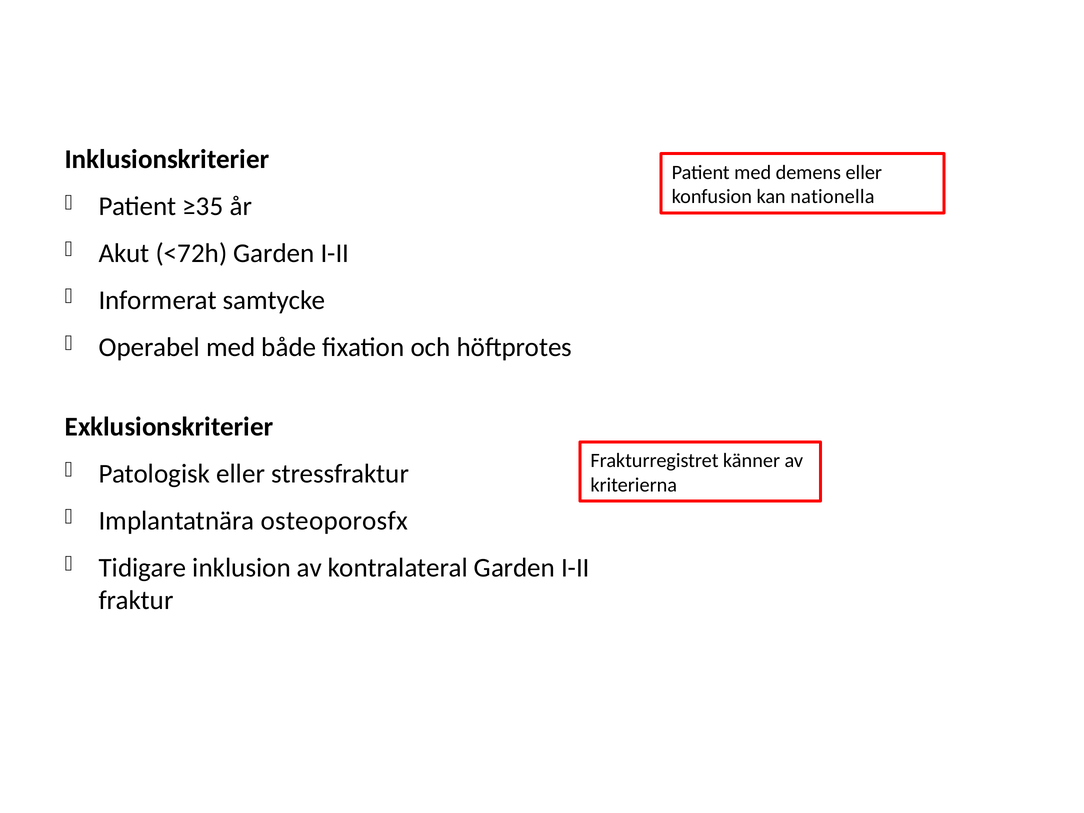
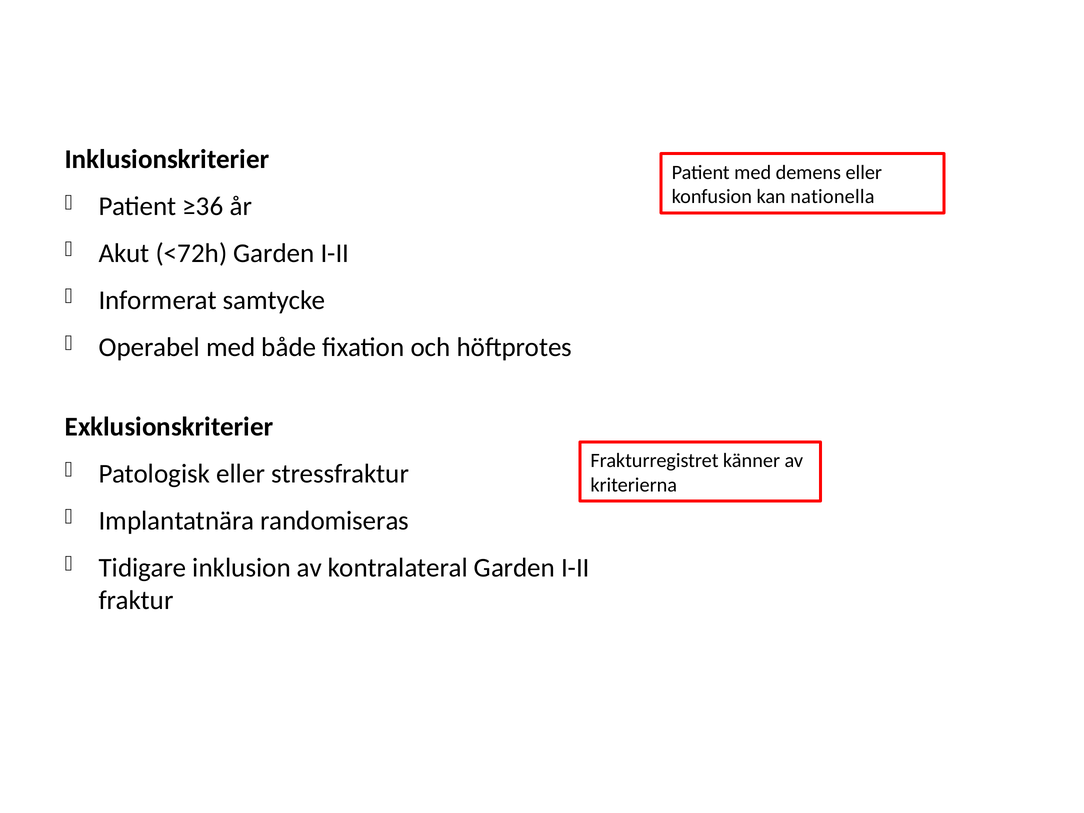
≥35: ≥35 -> ≥36 (203, 206)
osteoporosfx: osteoporosfx -> randomiseras (335, 521)
